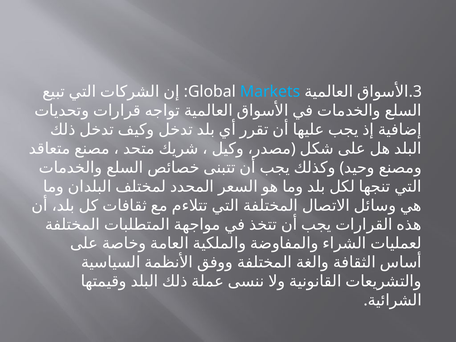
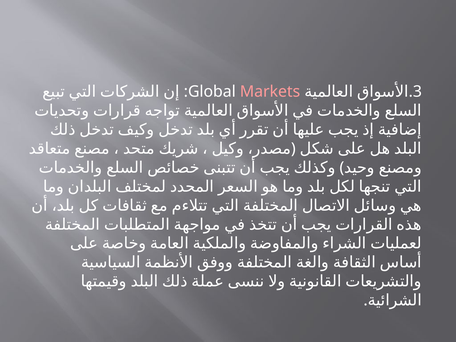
Markets colour: light blue -> pink (270, 91)
